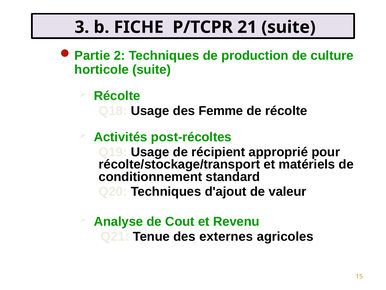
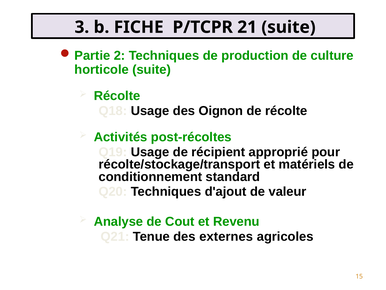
Femme: Femme -> Oignon (221, 111)
